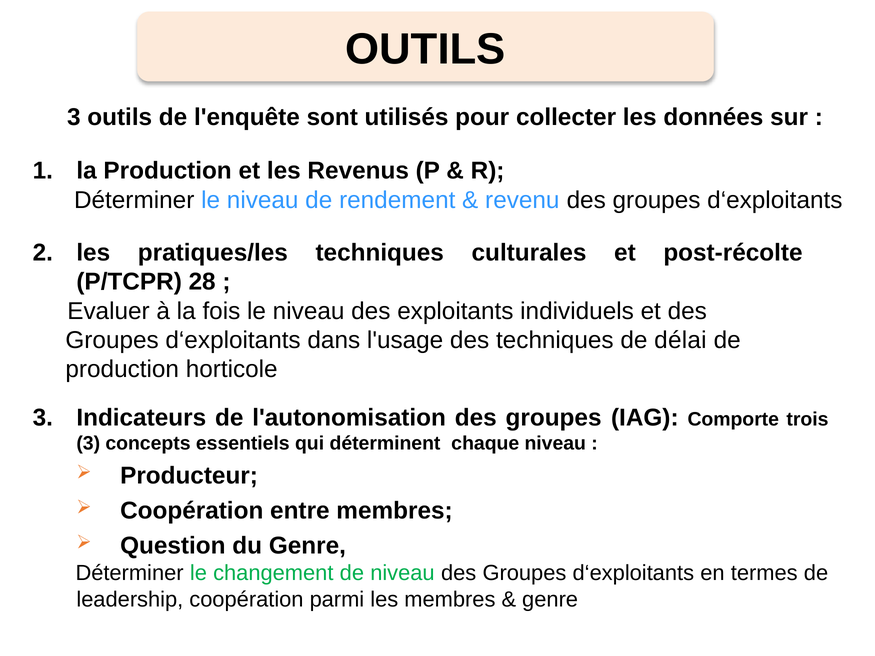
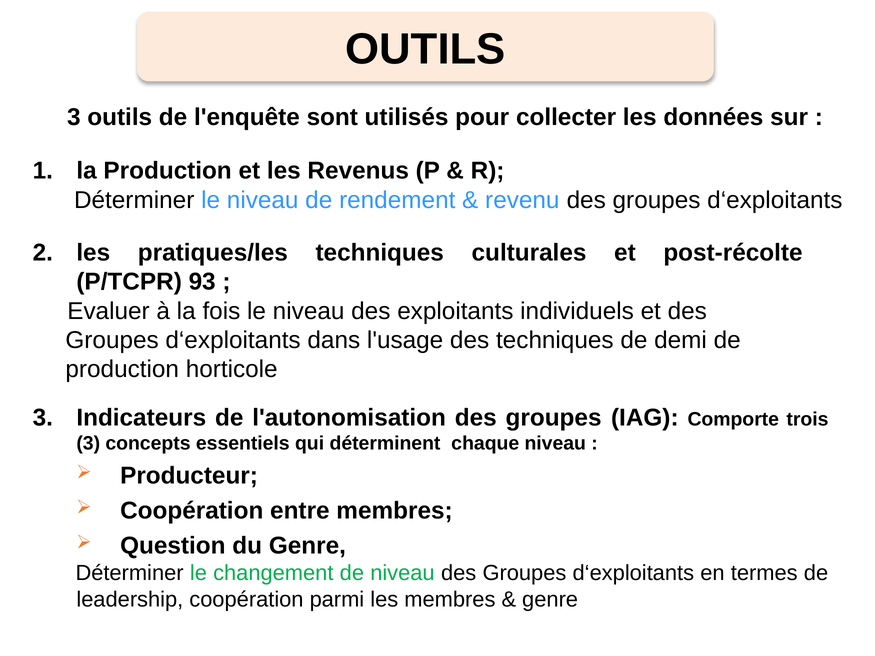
28: 28 -> 93 (202, 282)
délai: délai -> demi (681, 340)
